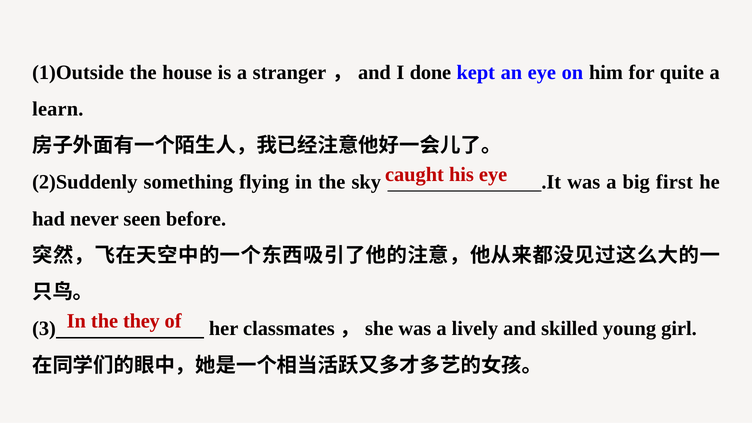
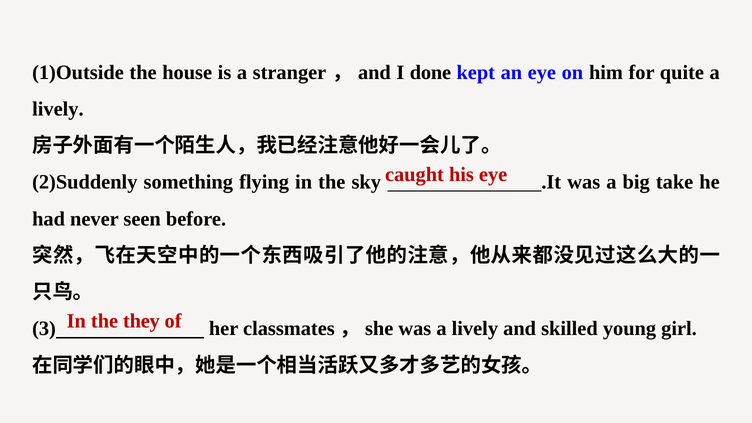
learn: learn -> lively (58, 109)
first: first -> take (675, 182)
